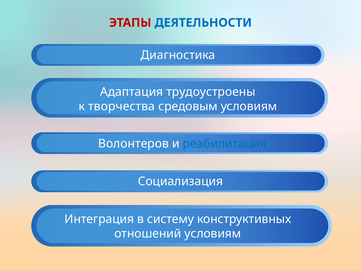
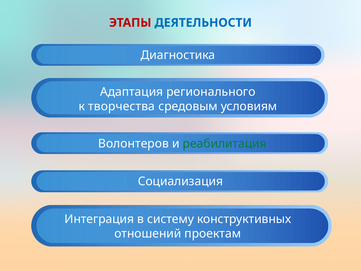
трудоустроены: трудоустроены -> регионального (211, 92)
реабилитация colour: blue -> green (225, 144)
отношений условиям: условиям -> проектам (213, 233)
